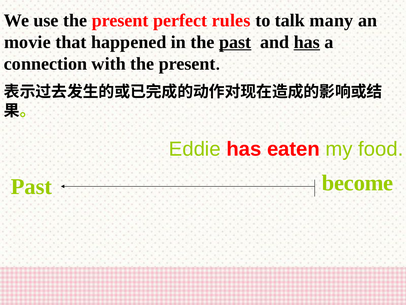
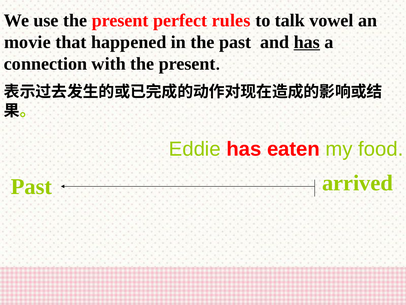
many: many -> vowel (332, 20)
past underline: present -> none (235, 42)
become: become -> arrived (357, 183)
